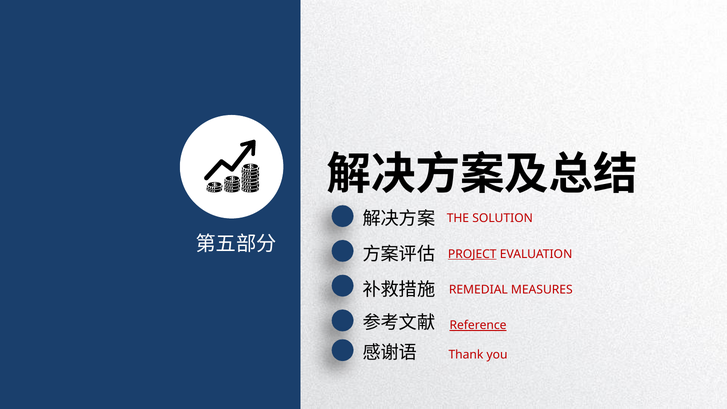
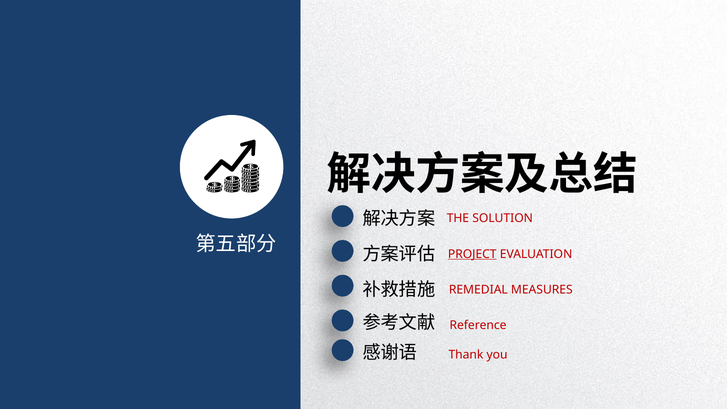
Reference underline: present -> none (478, 325)
